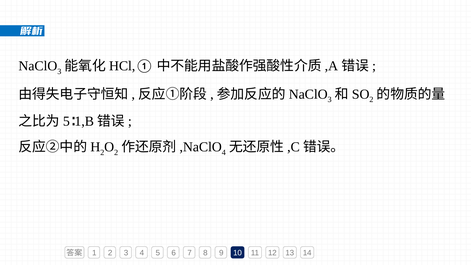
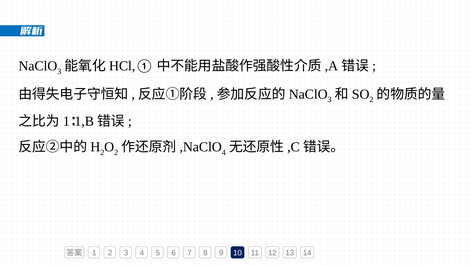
5: 5 -> 1 (66, 121)
